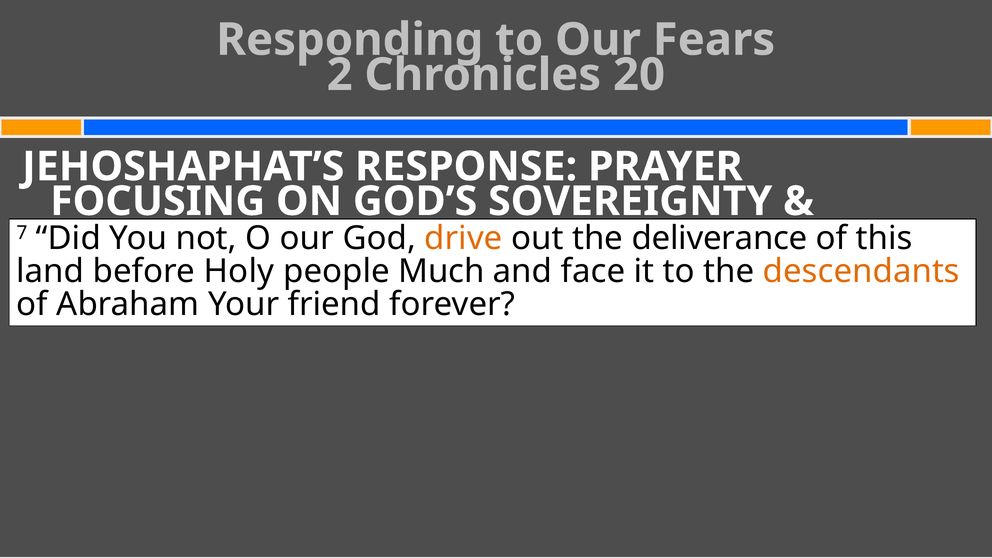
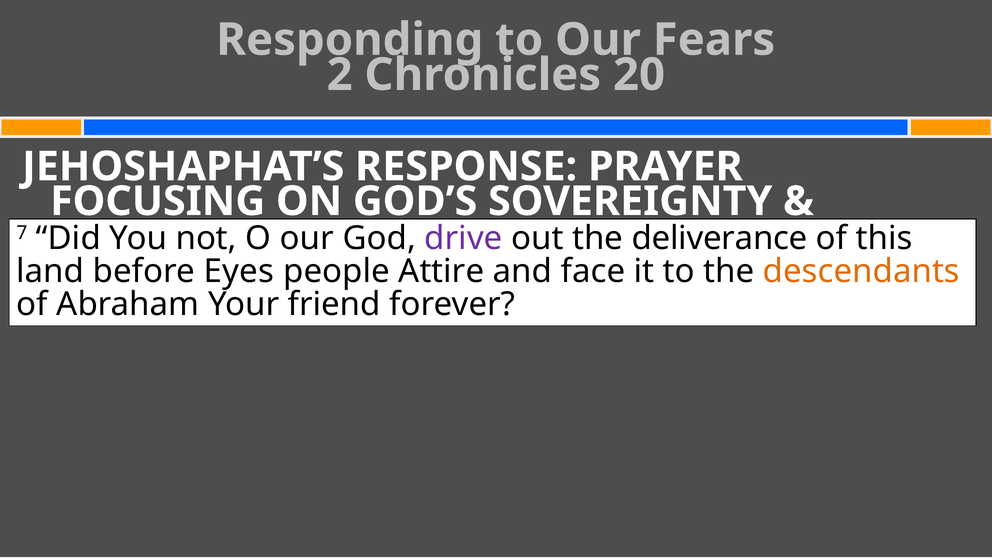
drive colour: orange -> purple (463, 238)
Holy: Holy -> Eyes (239, 271)
Much: Much -> Attire (441, 271)
